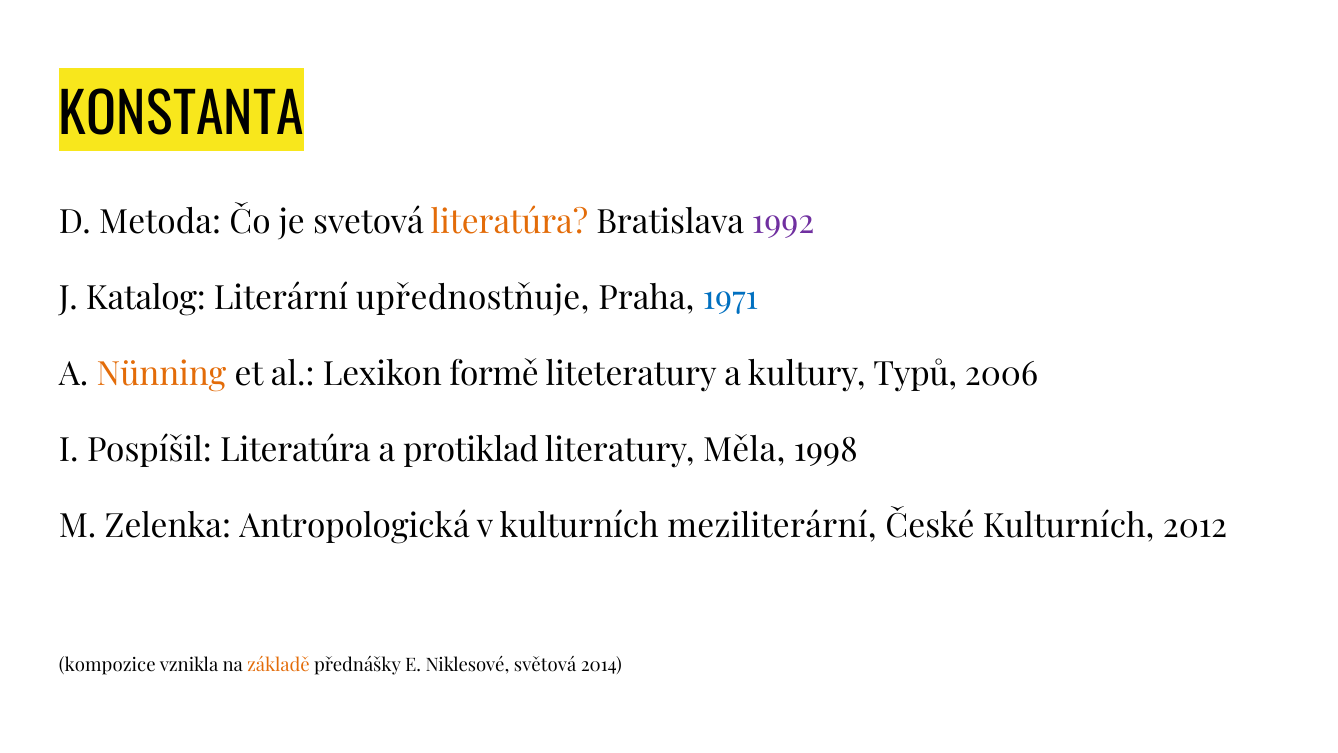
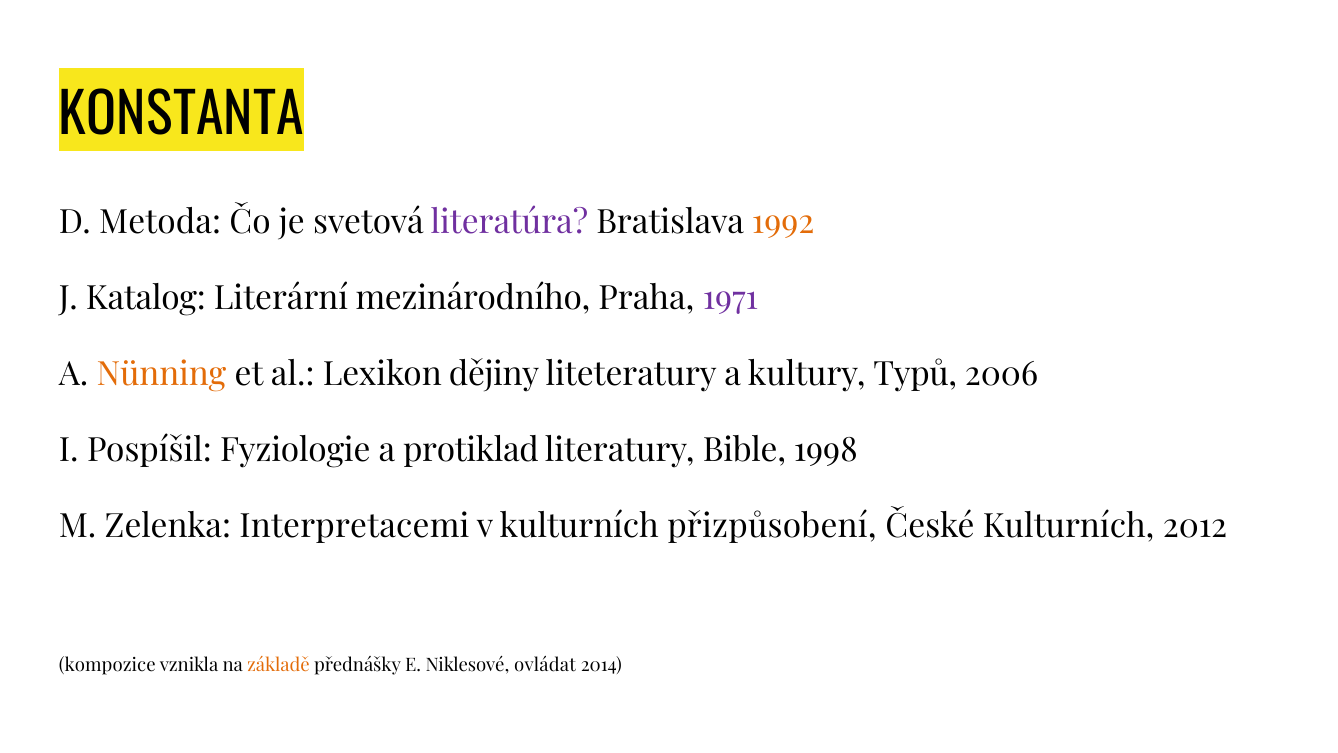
literatúra colour: orange -> purple (509, 222)
1992 colour: purple -> orange (783, 222)
upřednostňuje: upřednostňuje -> mezinárodního (473, 298)
1971 colour: blue -> purple (730, 298)
formě: formě -> dějiny (494, 374)
Pospíšil Literatúra: Literatúra -> Fyziologie (295, 450)
Měla: Měla -> Bible (744, 450)
Antropologická: Antropologická -> Interpretacemi (354, 526)
meziliterární: meziliterární -> přizpůsobení (772, 526)
světová: světová -> ovládat (545, 665)
